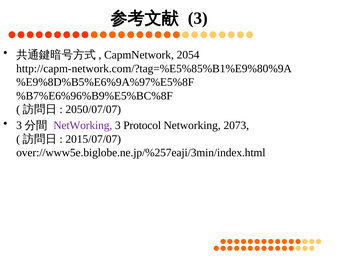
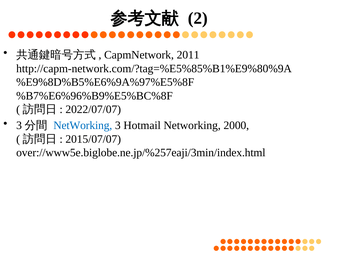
3: 3 -> 2 (198, 18)
2054: 2054 -> 2011 (188, 55)
2050/07/07: 2050/07/07 -> 2022/07/07 (93, 109)
NetWorking colour: purple -> blue (83, 125)
Protocol: Protocol -> Hotmail (142, 125)
2073: 2073 -> 2000 (236, 125)
